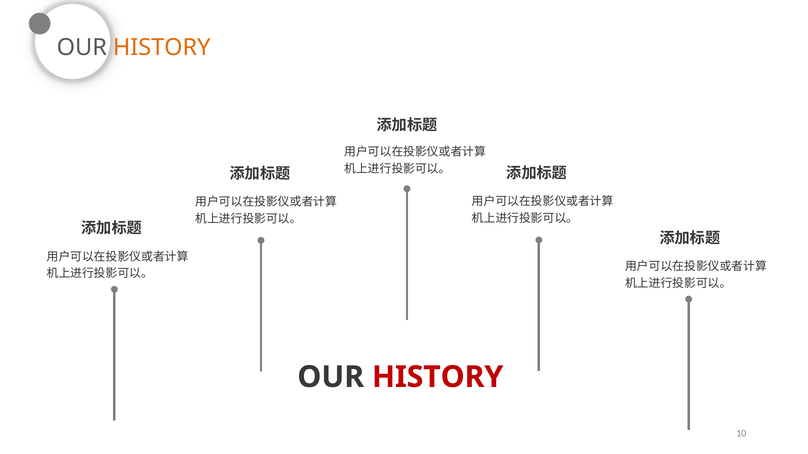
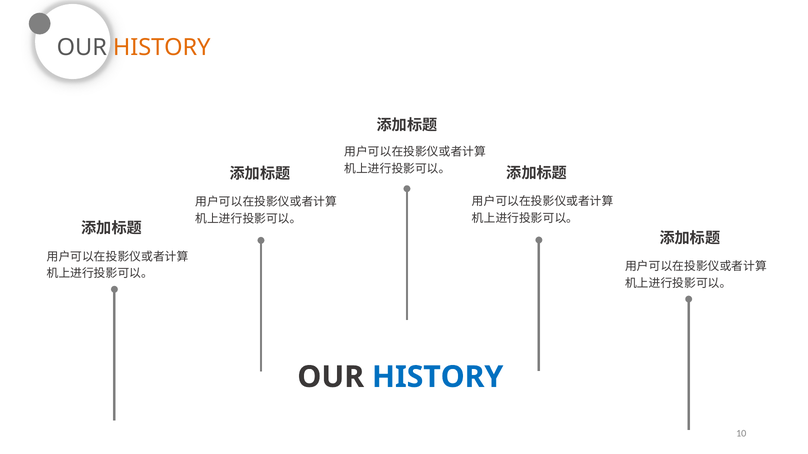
HISTORY colour: red -> blue (438, 377)
